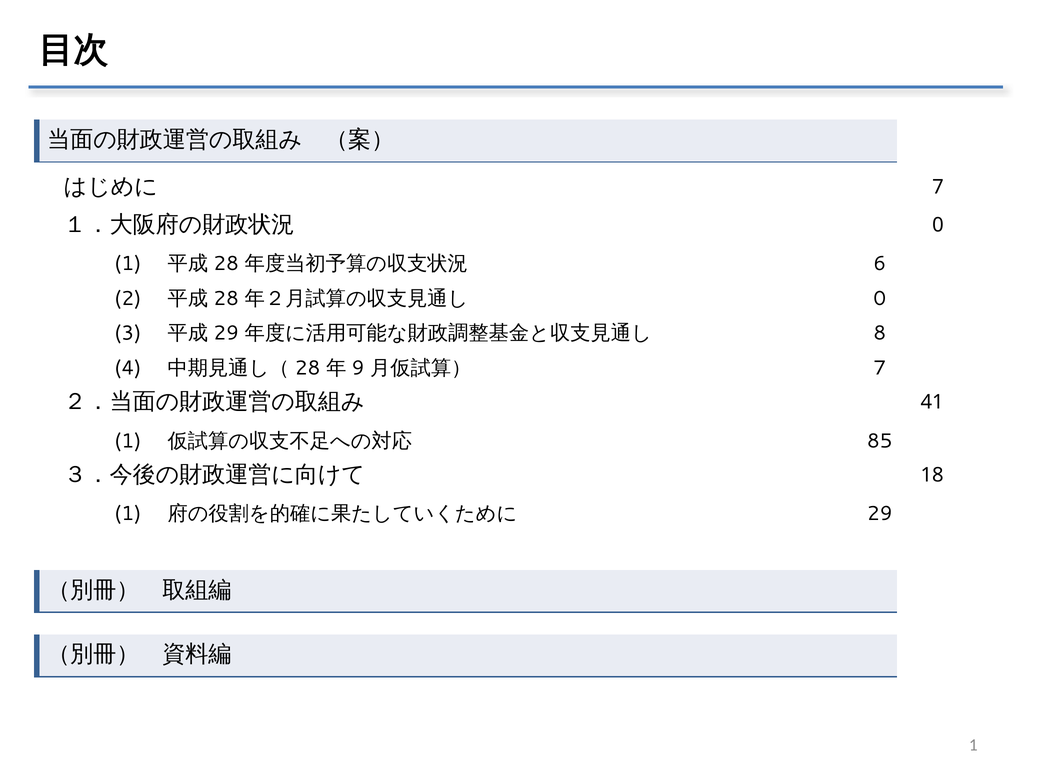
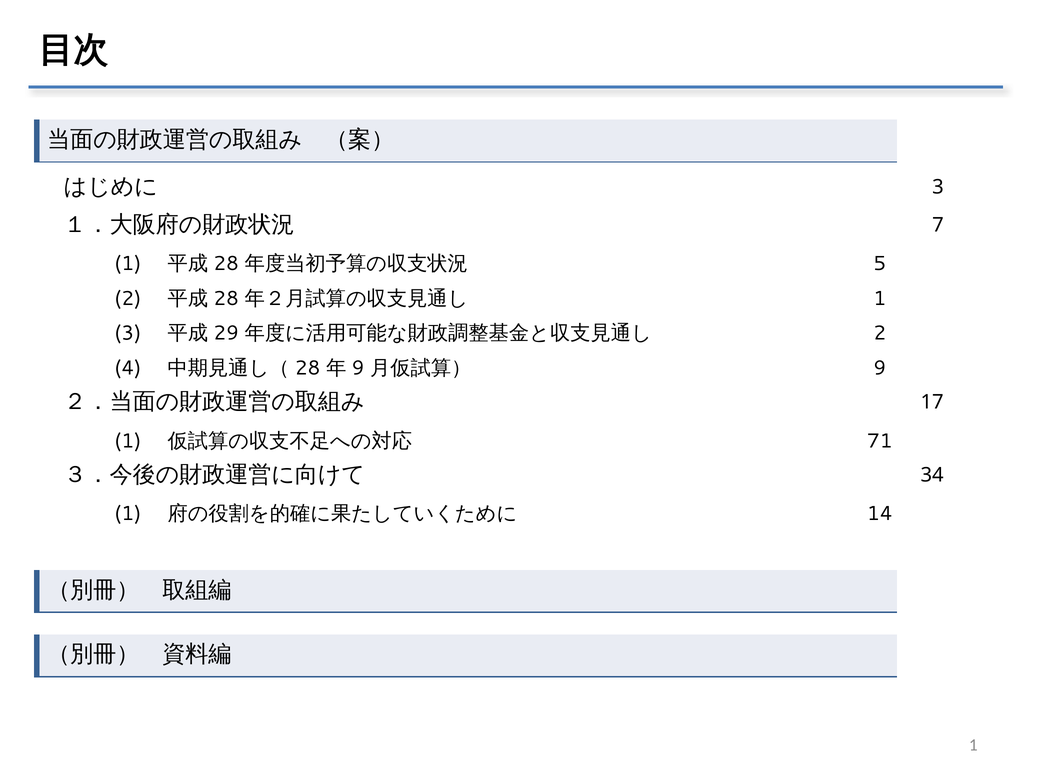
7: 7 -> 3 (938, 187)
0: 0 -> 7 (938, 225)
6: 6 -> 5 (880, 264)
0: 0 -> 1 (880, 299)
8: 8 -> 2 (880, 333)
7: 7 -> 9 (880, 368)
41: 41 -> 17 (932, 402)
85: 85 -> 71 (880, 441)
18: 18 -> 34 (932, 475)
29: 29 -> 14 (880, 514)
